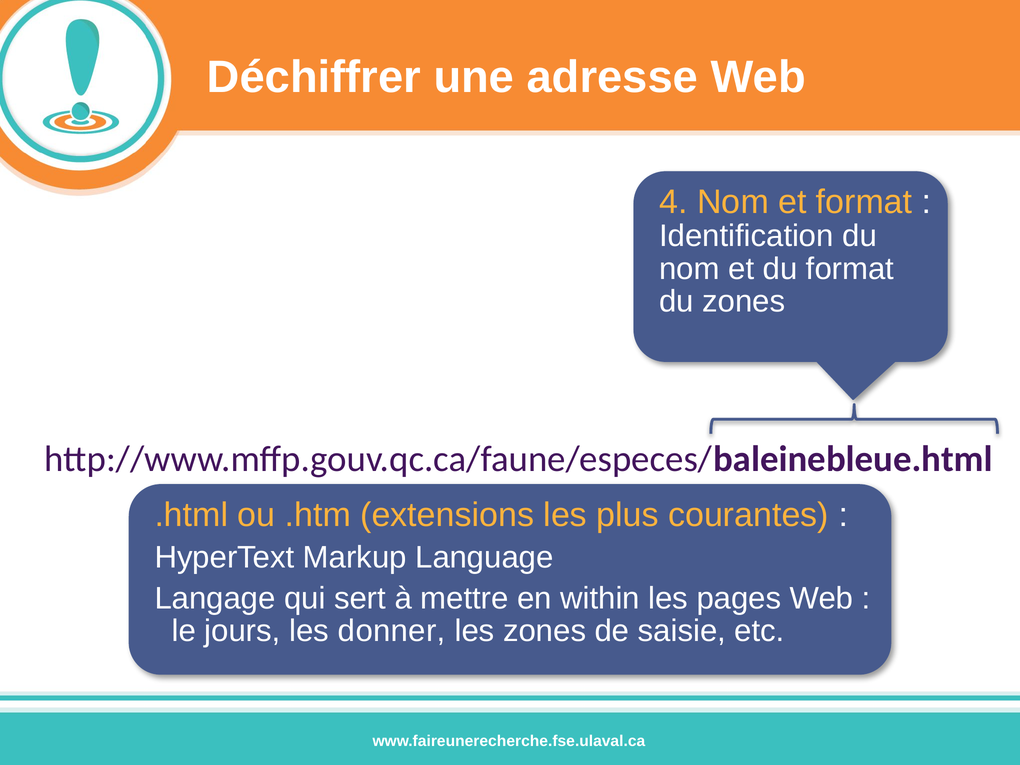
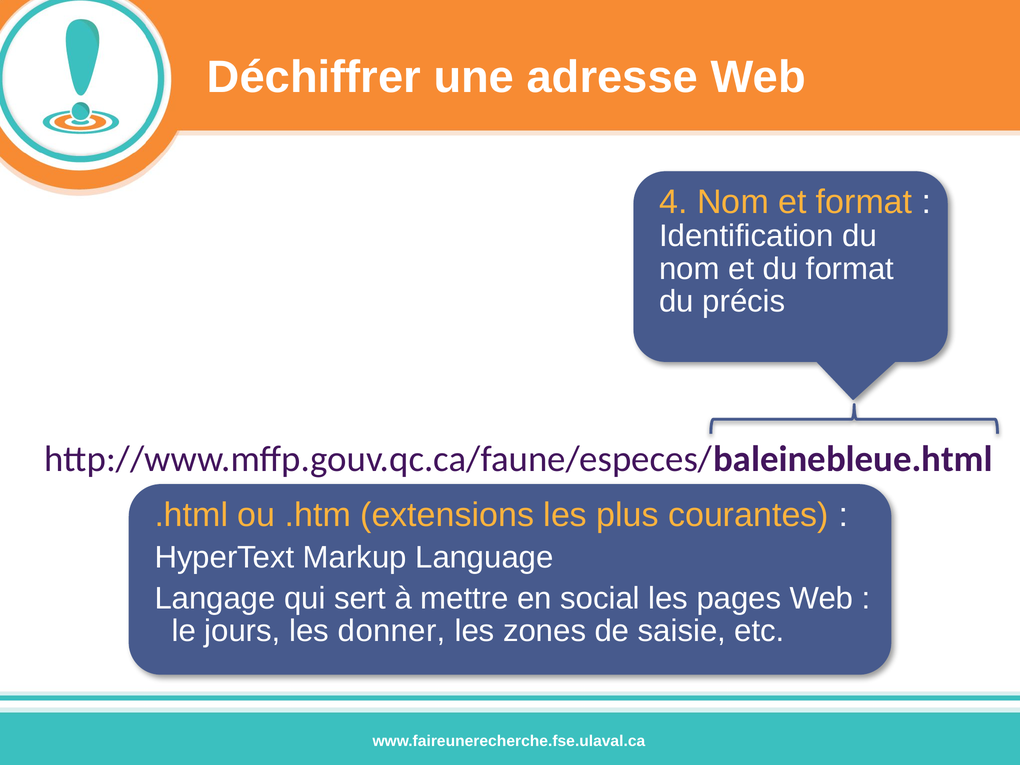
du zones: zones -> précis (744, 301)
within: within -> social (600, 599)
